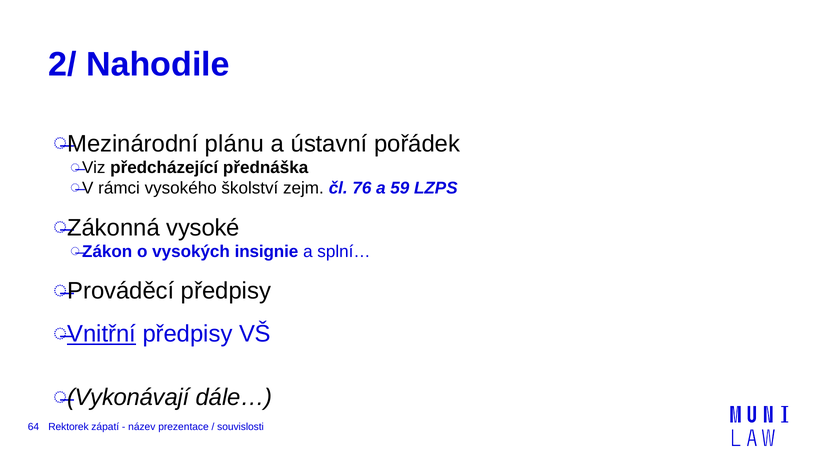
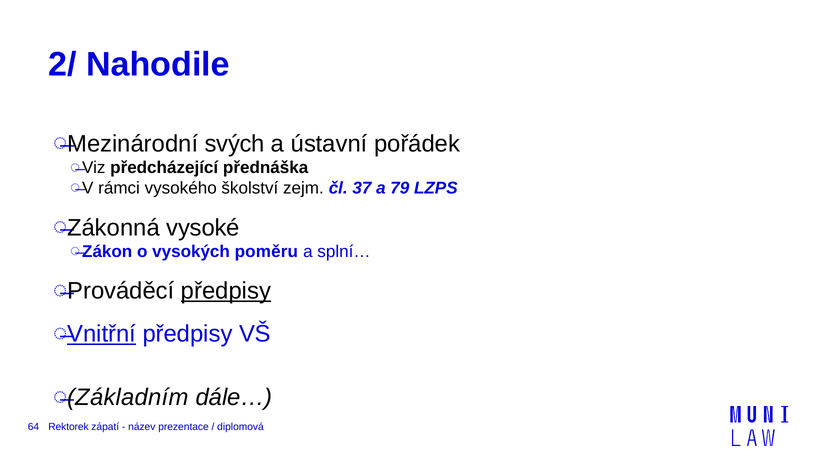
plánu: plánu -> svých (235, 144)
76: 76 -> 37 (362, 188)
59: 59 -> 79 (400, 188)
insignie: insignie -> poměru (266, 252)
předpisy underline: none -> present (226, 291)
Vykonávají: Vykonávají -> Základním (128, 398)
souvislosti: souvislosti -> diplomová (241, 427)
